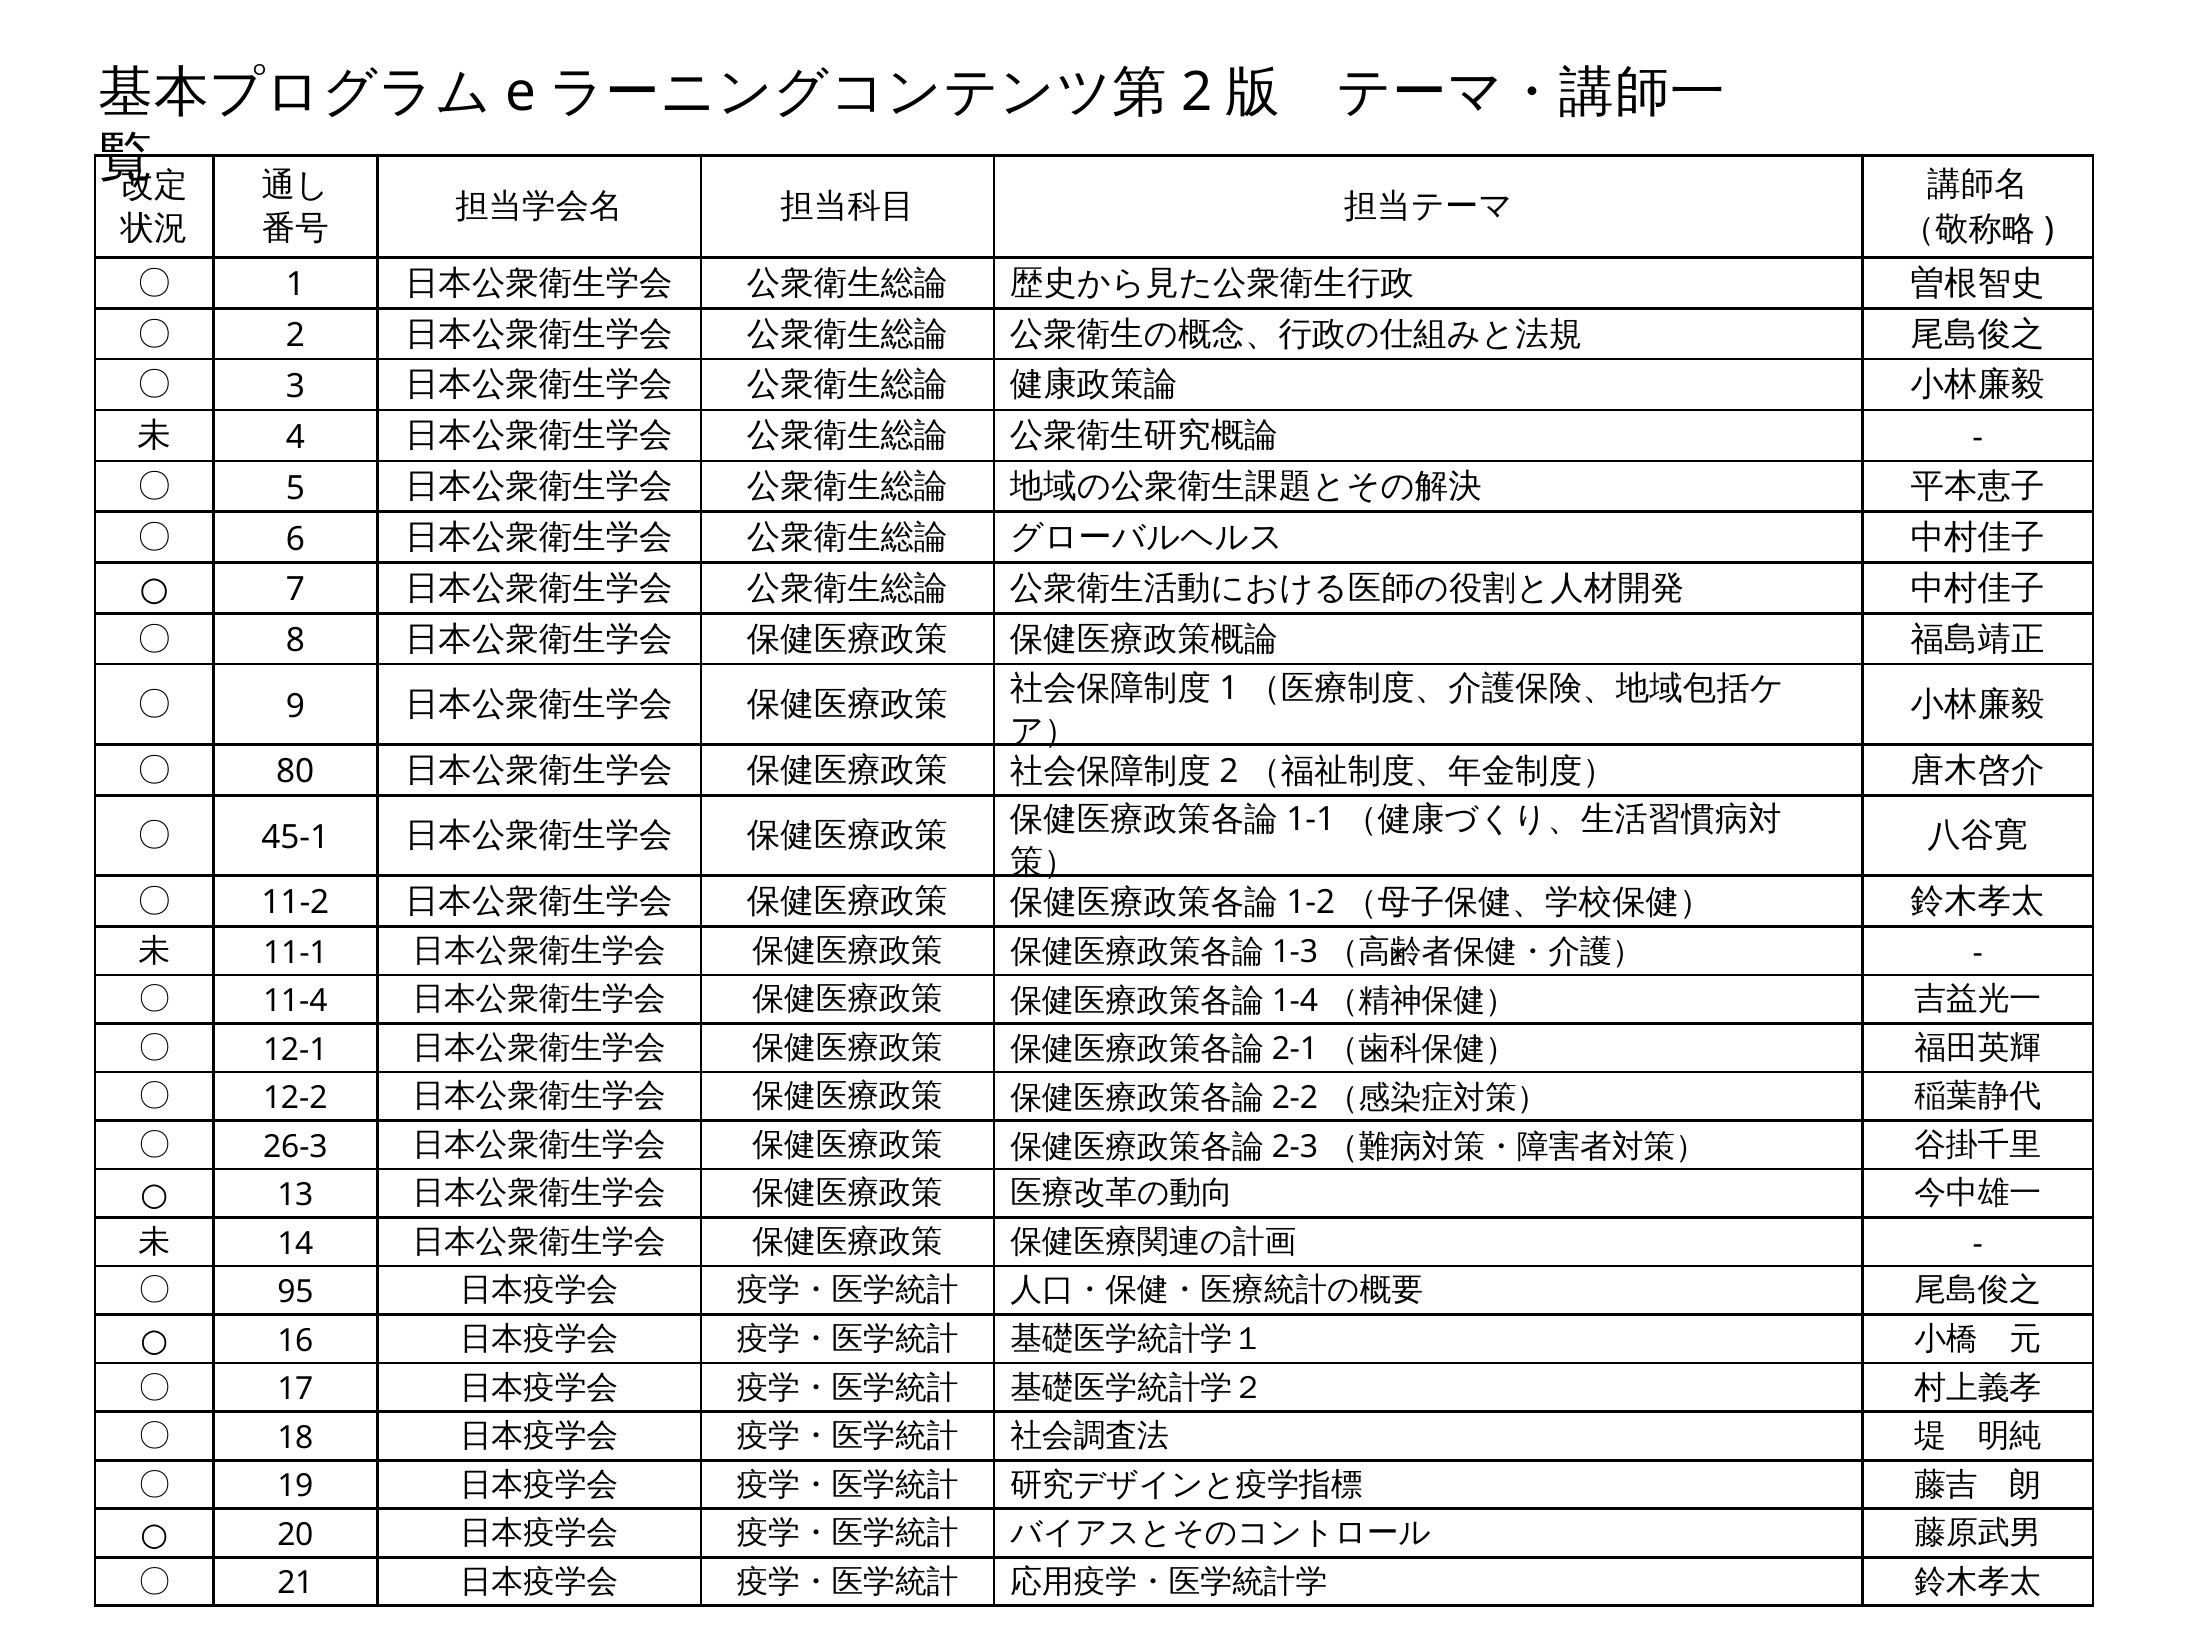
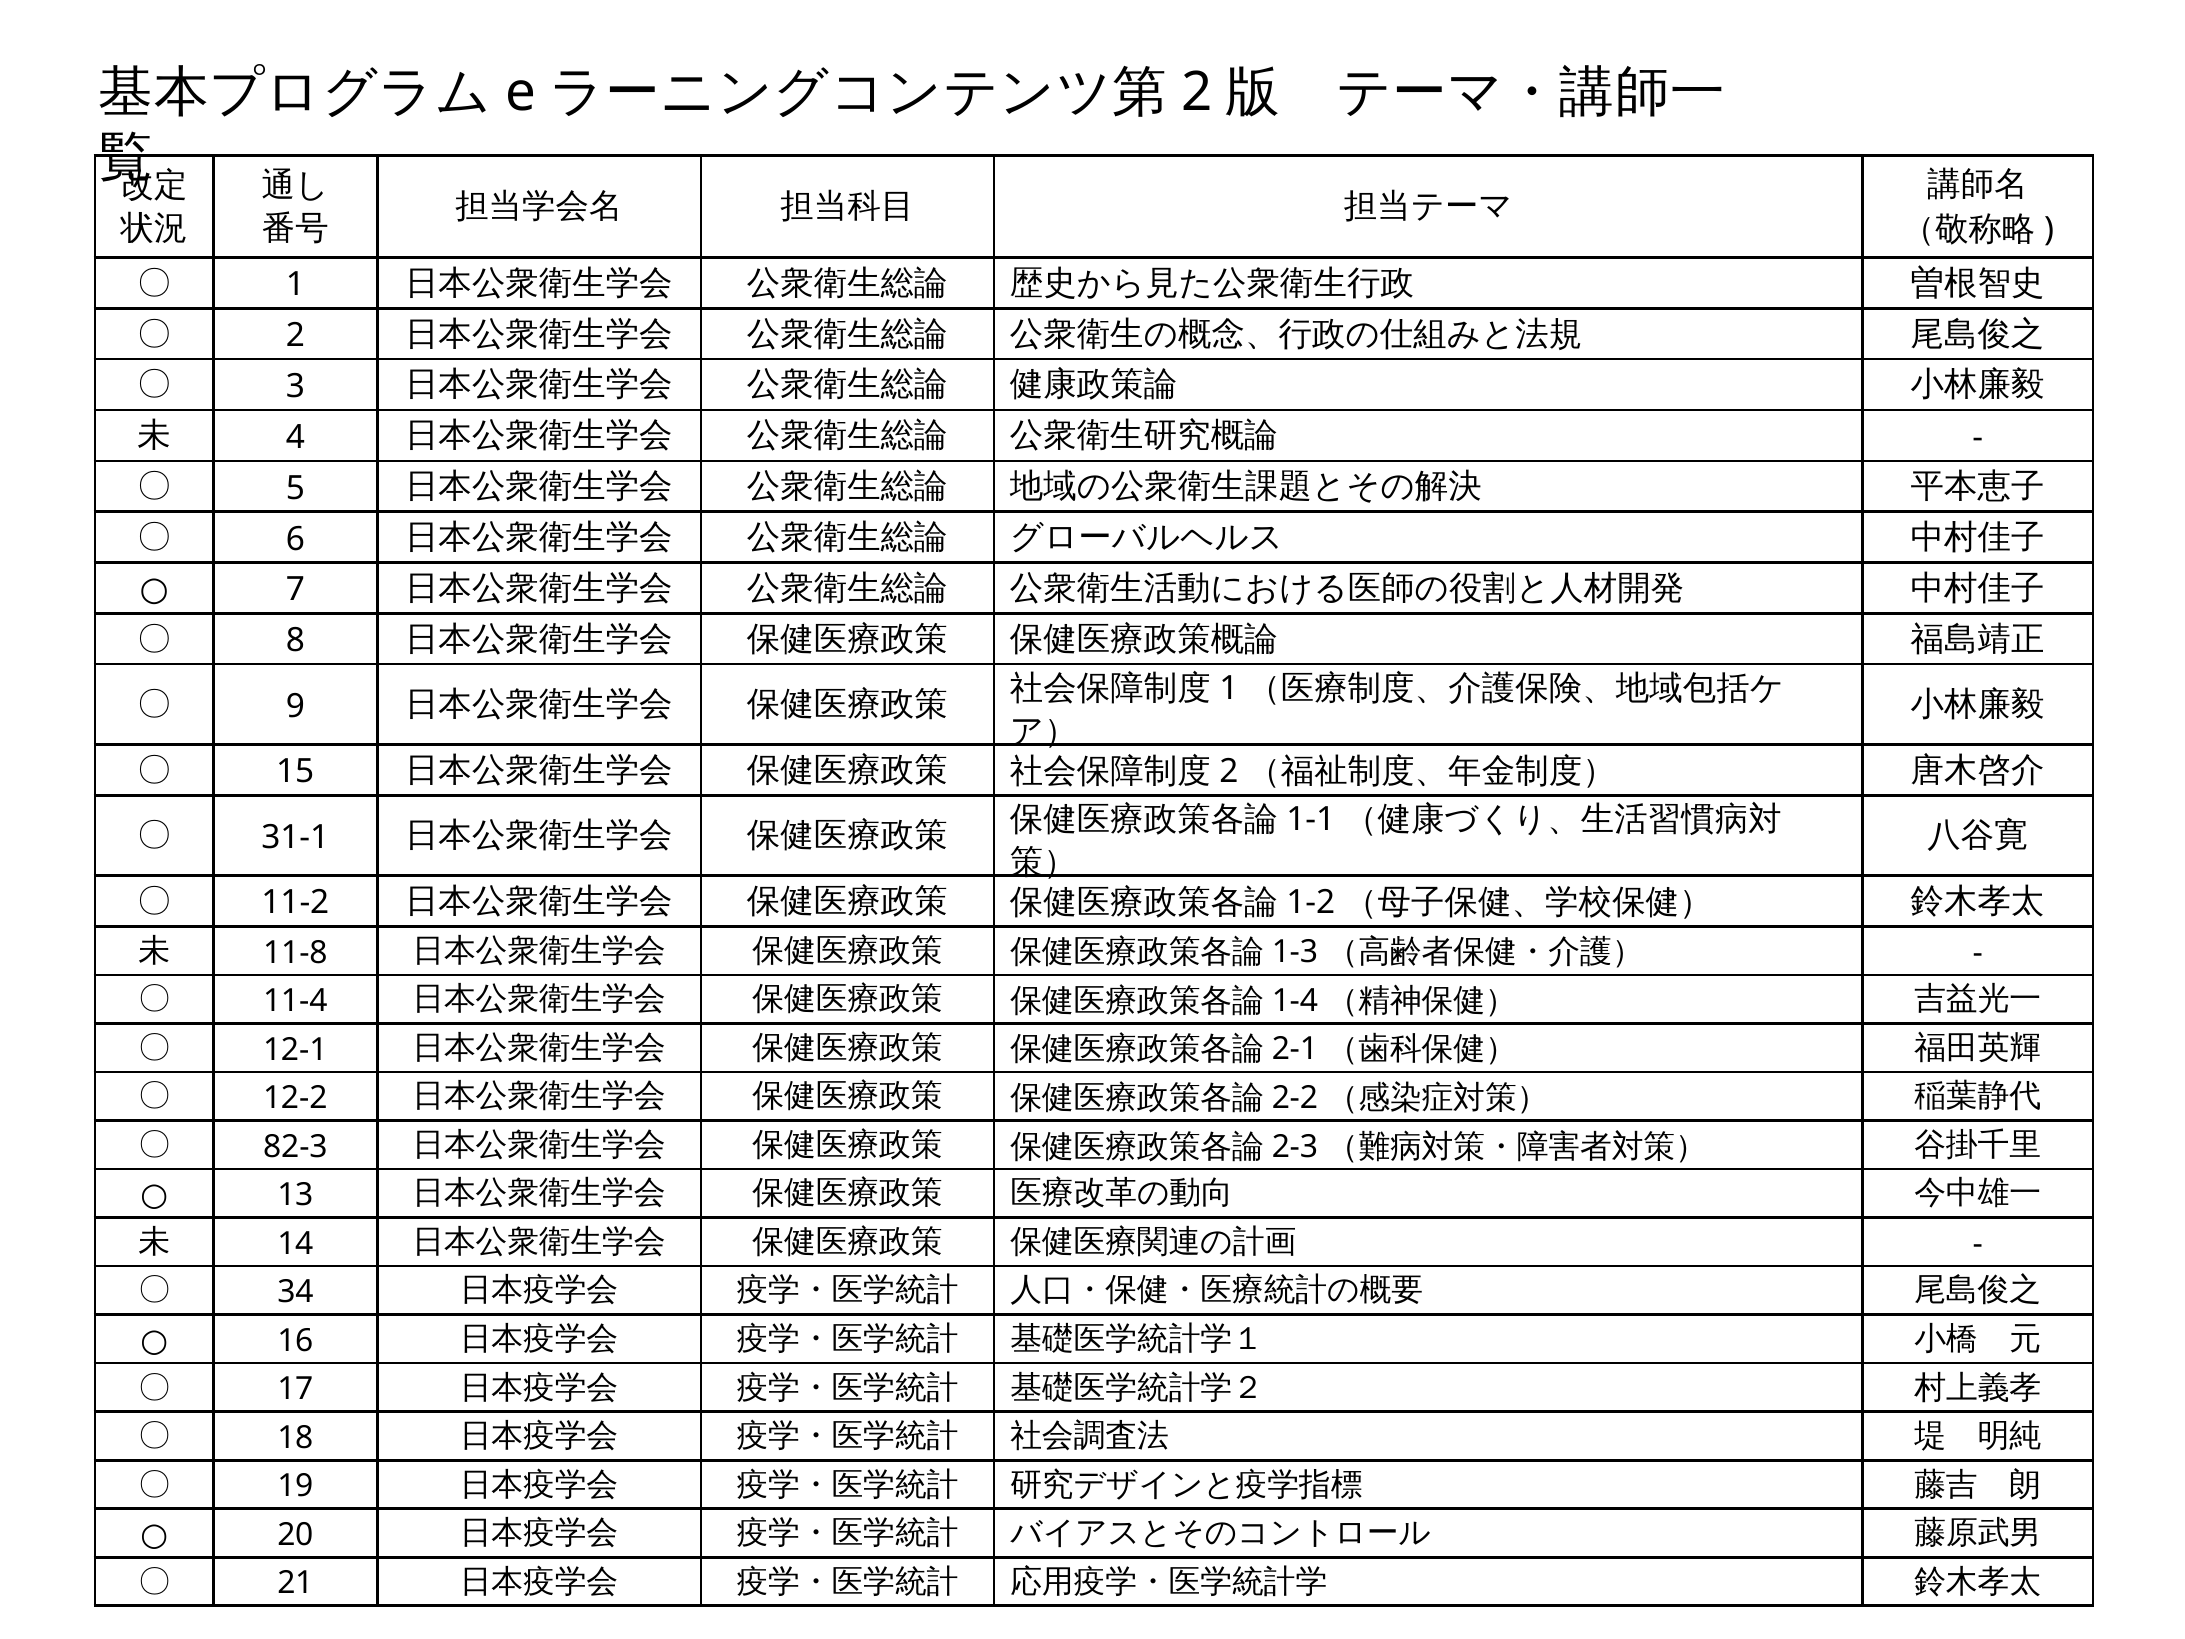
80: 80 -> 15 (295, 772)
45-1: 45-1 -> 31-1 (295, 837)
11-1: 11-1 -> 11-8 (295, 952)
26-3: 26-3 -> 82-3 (295, 1147)
95: 95 -> 34 (295, 1292)
